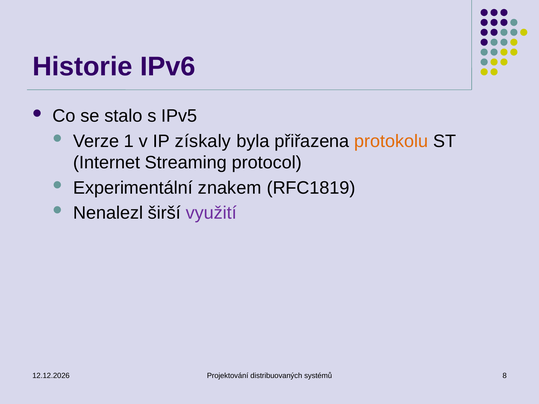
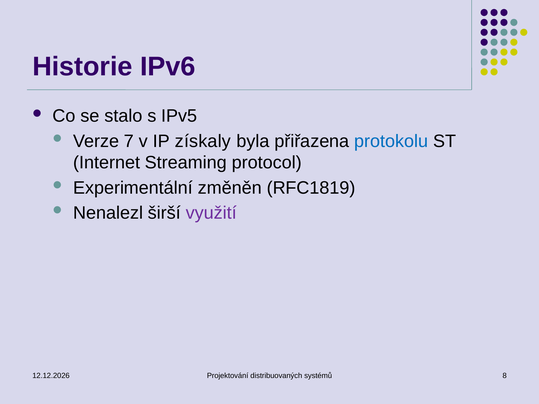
1: 1 -> 7 (129, 141)
protokolu colour: orange -> blue (391, 141)
znakem: znakem -> změněn (230, 188)
